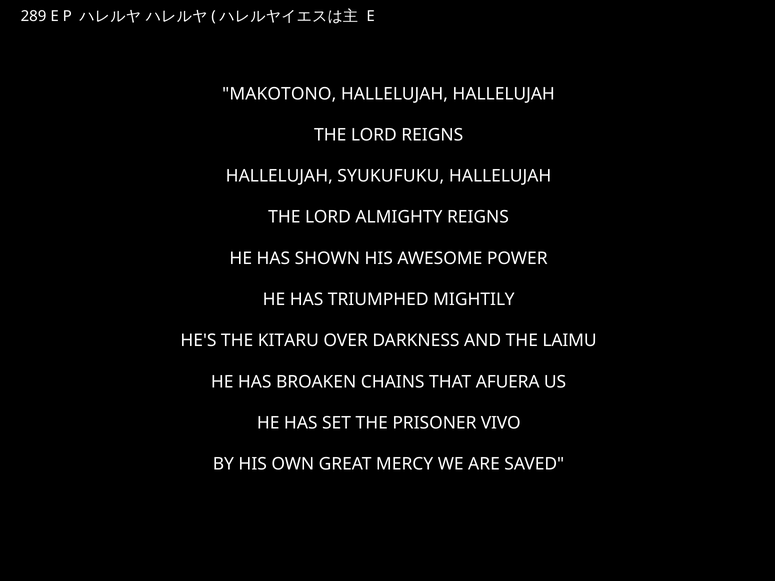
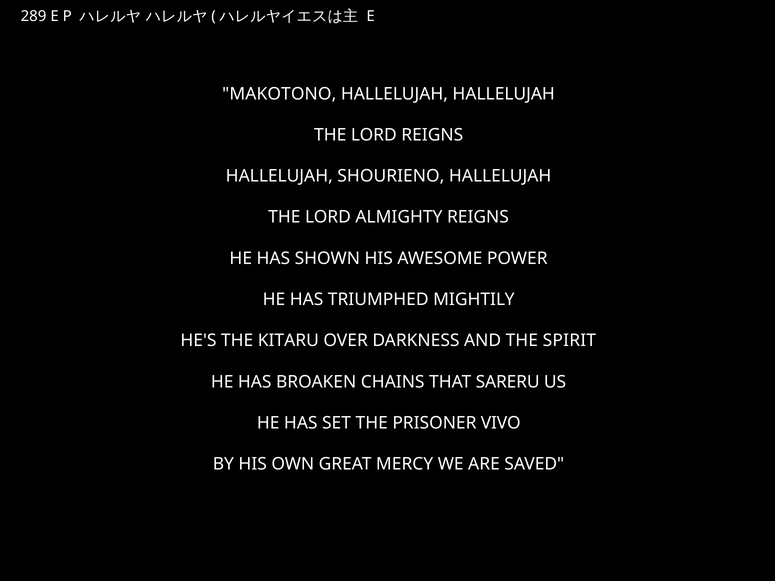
SYUKUFUKU: SYUKUFUKU -> SHOURIENO (391, 176)
LAIMU: LAIMU -> SPIRIT (569, 341)
AFUERA: AFUERA -> SARERU (508, 382)
